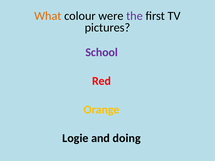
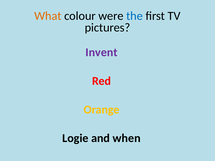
the colour: purple -> blue (135, 16)
School: School -> Invent (102, 52)
doing: doing -> when (127, 138)
